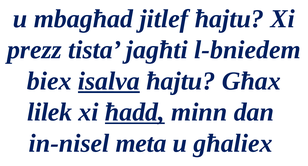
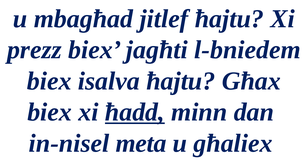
prezz tista: tista -> biex (95, 50)
isalva underline: present -> none (109, 81)
lilek: lilek -> biex (50, 112)
